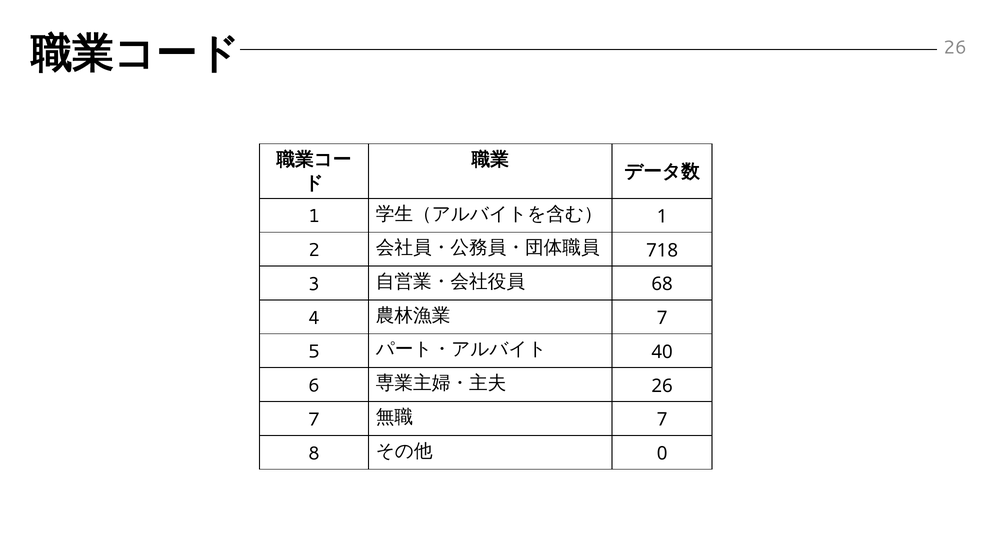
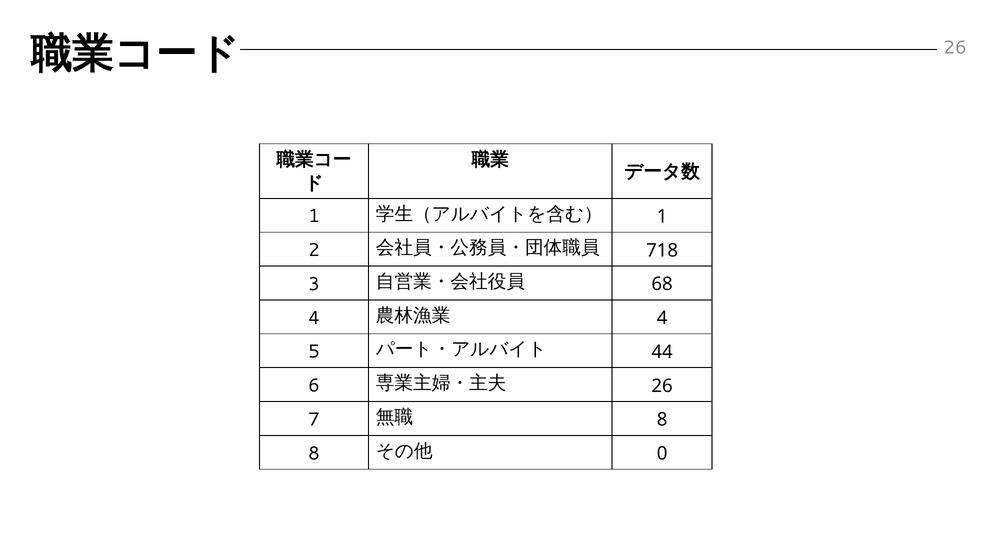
7: 7 -> 4 (662, 318)
40: 40 -> 44 (662, 352)
7: 7 -> 8 (662, 419)
